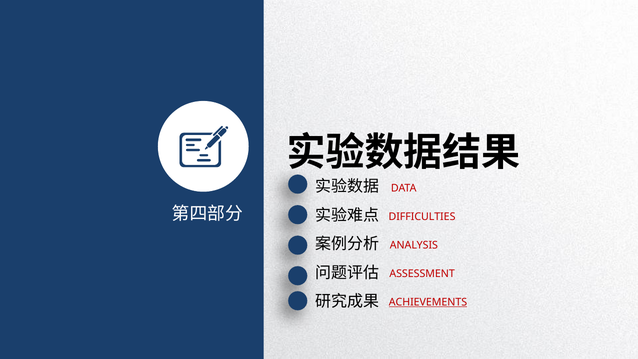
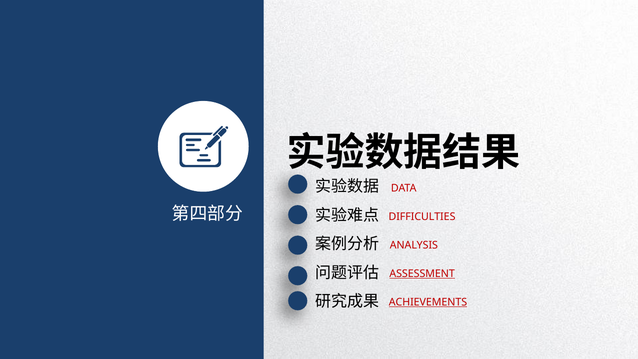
ASSESSMENT underline: none -> present (422, 274)
